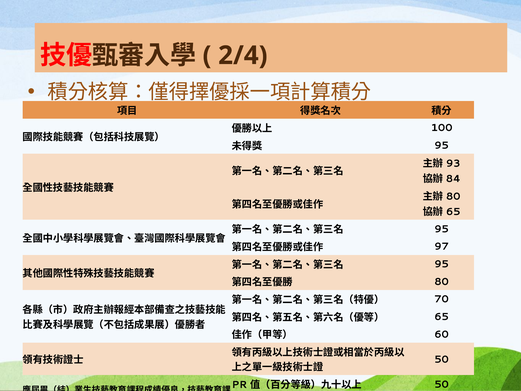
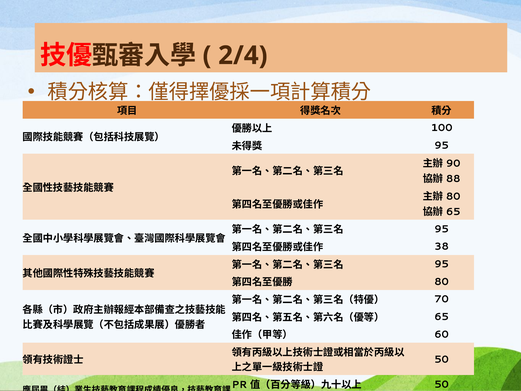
93: 93 -> 90 (453, 163)
84: 84 -> 88 (453, 179)
97: 97 -> 38 (442, 246)
